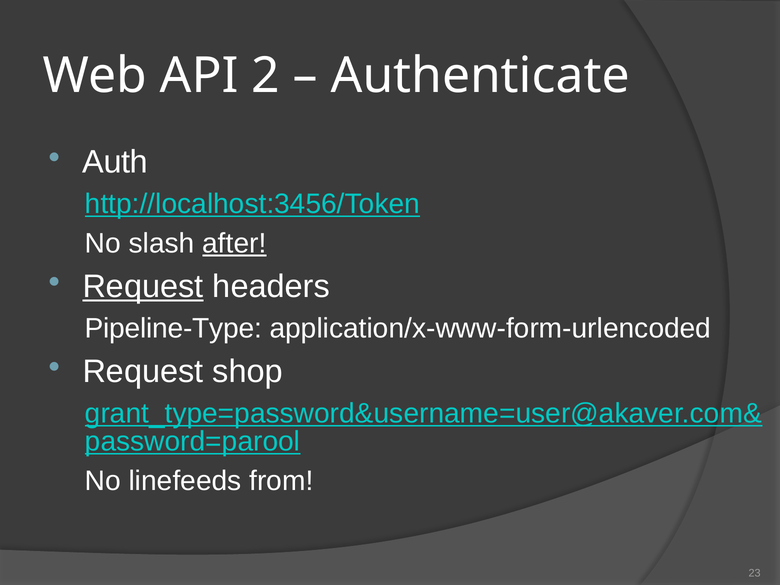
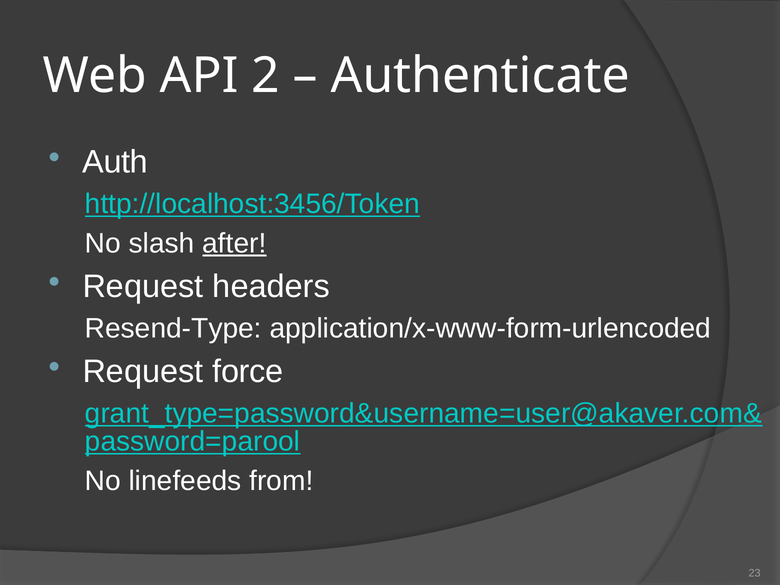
Request underline: present -> none (143, 287)
Pipeline-Type: Pipeline-Type -> Resend-Type (173, 328)
shop: shop -> force (248, 372)
